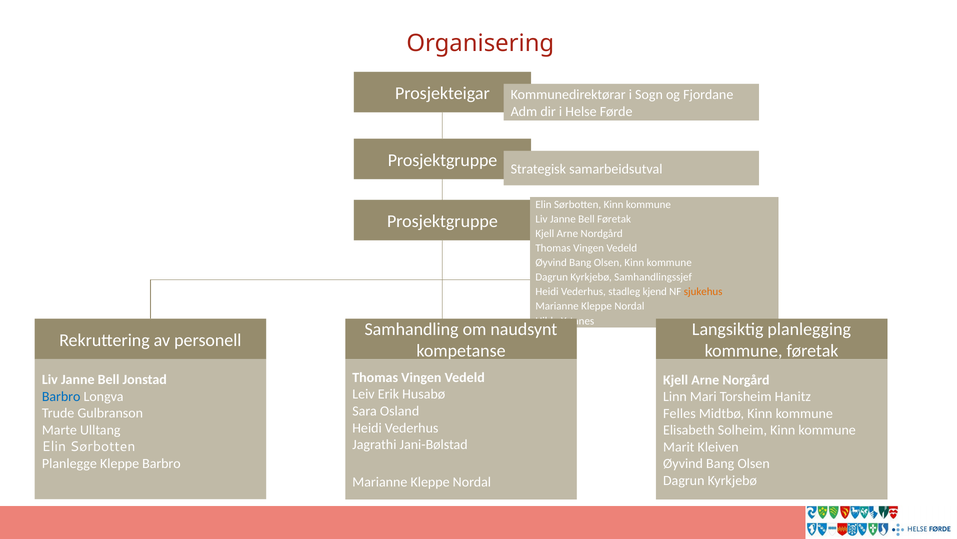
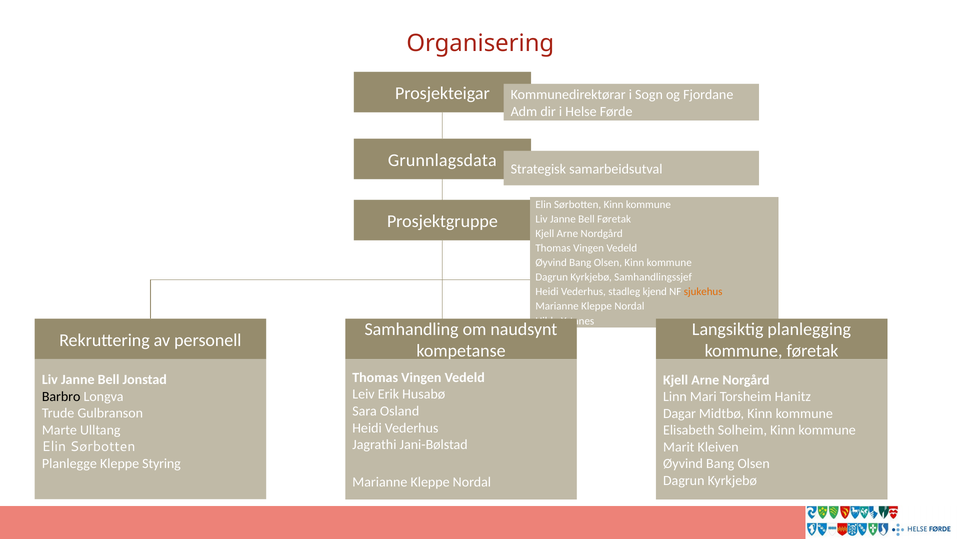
Prosjektgruppe: Prosjektgruppe -> Grunnlagsdata (442, 160)
Barbro colour: blue -> black (61, 396)
Felles: Felles -> Dagar (680, 413)
Kleppe Barbro: Barbro -> Styring (161, 463)
